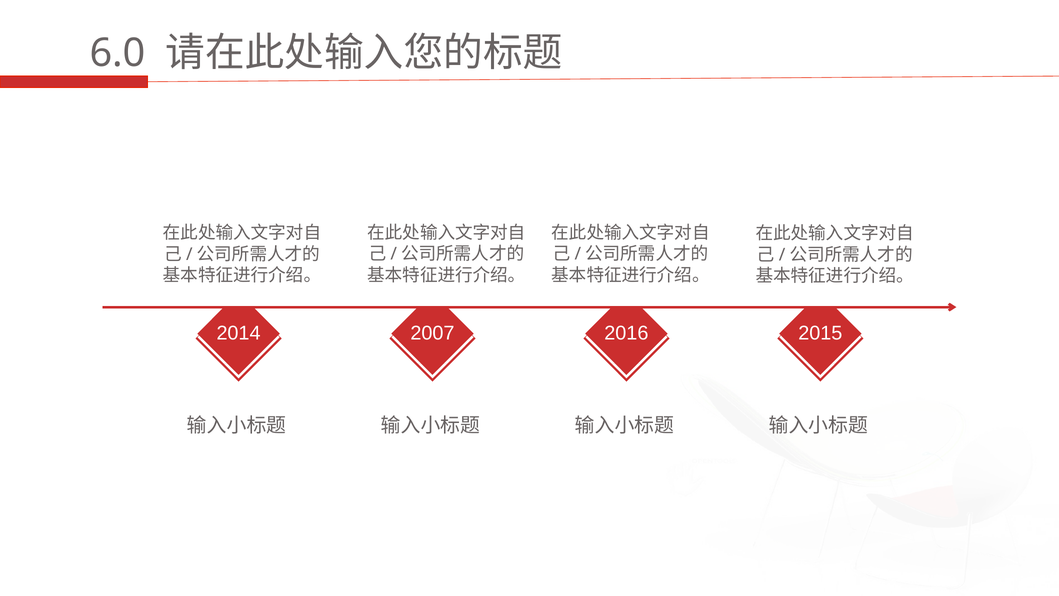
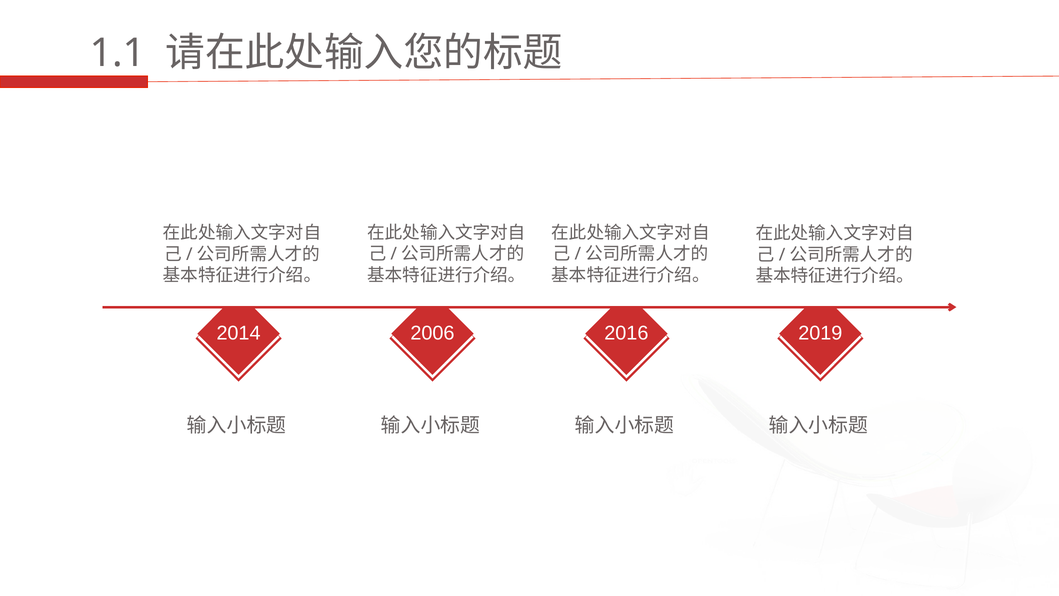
6.0: 6.0 -> 1.1 (118, 53)
2007: 2007 -> 2006 (432, 333)
2015: 2015 -> 2019 (820, 333)
